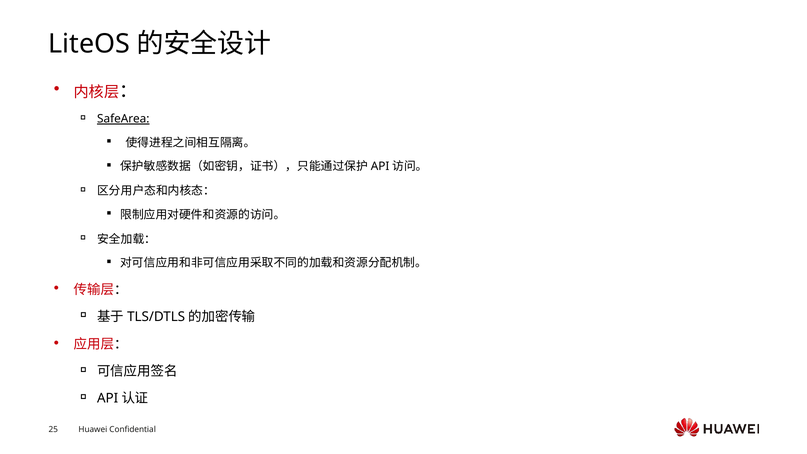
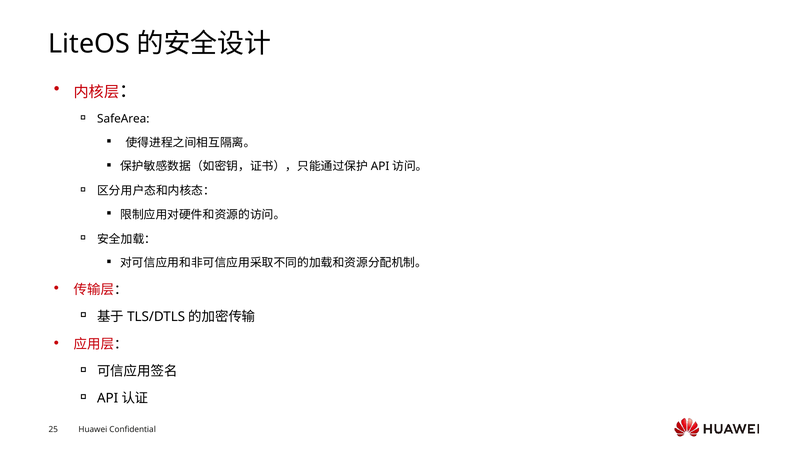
SafeArea underline: present -> none (123, 119)
